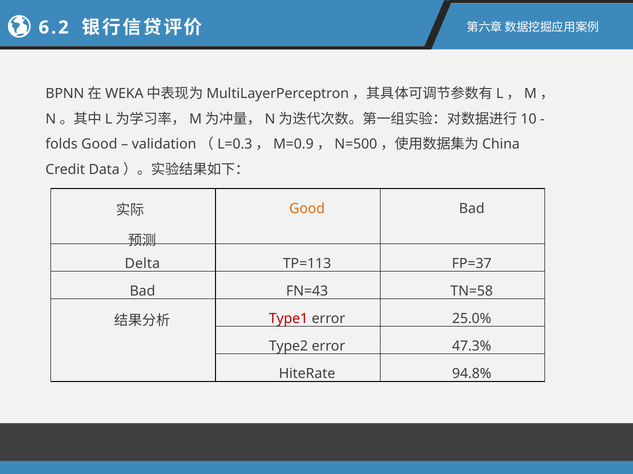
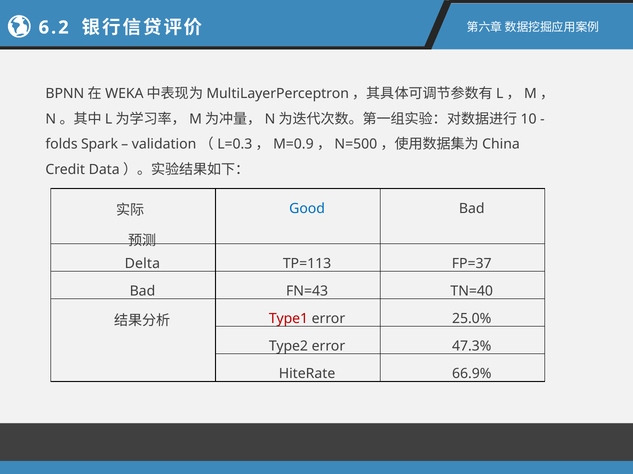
folds Good: Good -> Spark (100, 145)
Good colour: orange -> blue (307, 209)
TN=58: TN=58 -> TN=40 (472, 292)
94.8%: 94.8% -> 66.9% (472, 374)
